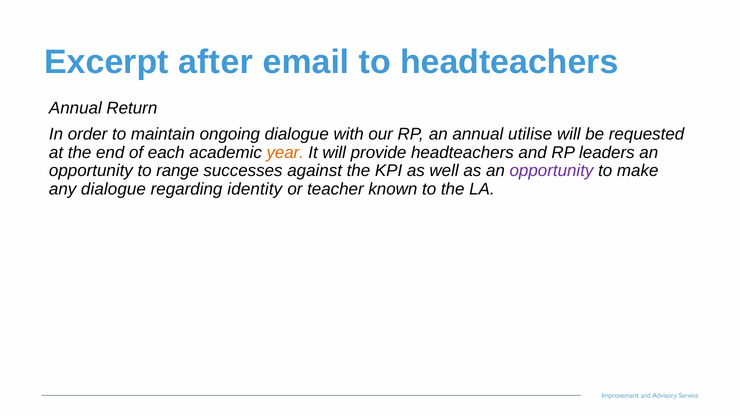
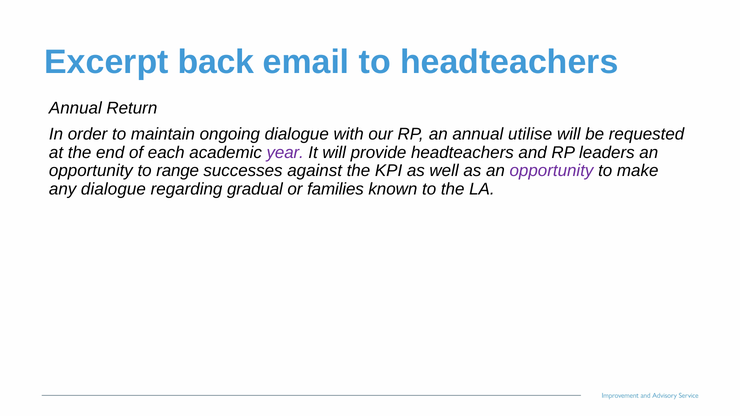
after: after -> back (216, 62)
year colour: orange -> purple (285, 153)
identity: identity -> gradual (255, 189)
teacher: teacher -> families (335, 189)
